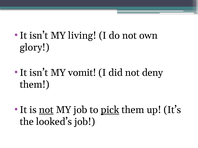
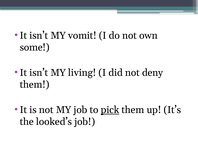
living: living -> vomit (82, 36)
glory: glory -> some (35, 48)
vomit: vomit -> living (82, 73)
not underline: present -> none (46, 110)
